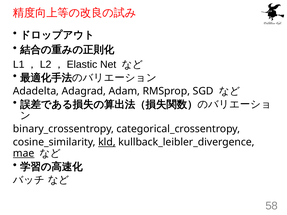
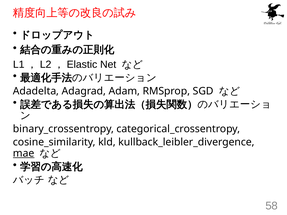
kld underline: present -> none (107, 142)
